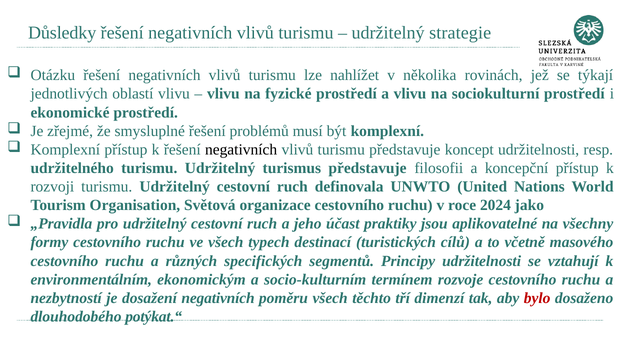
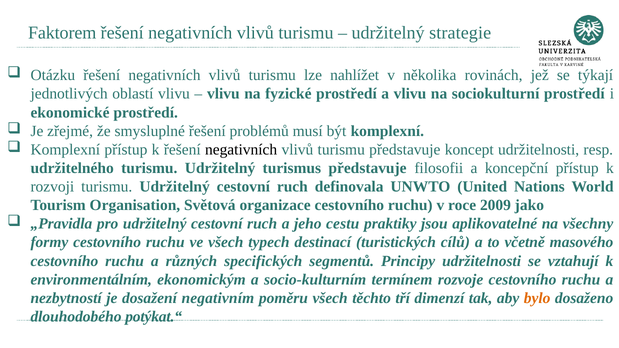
Důsledky: Důsledky -> Faktorem (62, 33)
2024: 2024 -> 2009 (495, 205)
účast: účast -> cestu (343, 224)
dosažení negativních: negativních -> negativním (218, 298)
bylo colour: red -> orange (537, 298)
